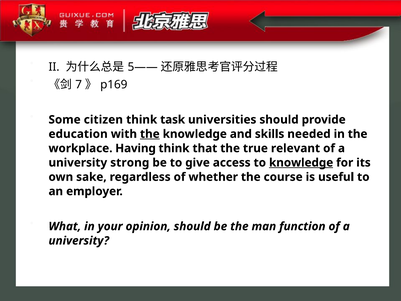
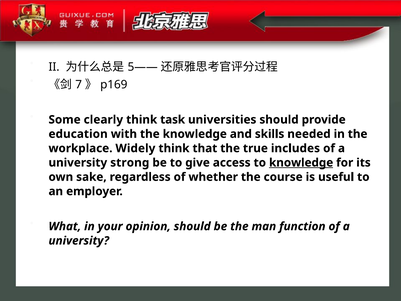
citizen: citizen -> clearly (103, 120)
the underline: present -> none (150, 134)
Having: Having -> Widely (135, 148)
relevant: relevant -> includes (295, 148)
